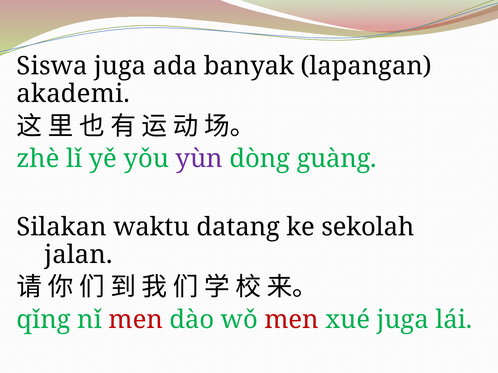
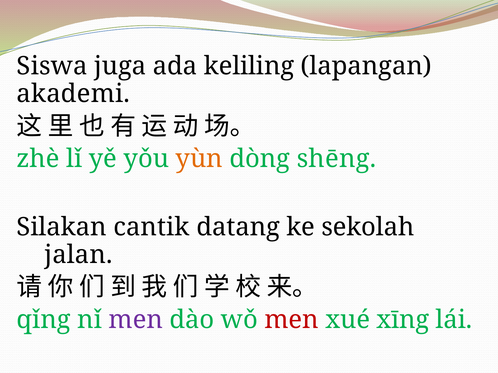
banyak: banyak -> keliling (249, 66)
yùn colour: purple -> orange (199, 159)
guàng: guàng -> shēng (336, 159)
waktu: waktu -> cantik (151, 227)
men colour: red -> purple (136, 320)
xué juga: juga -> xīng (403, 320)
